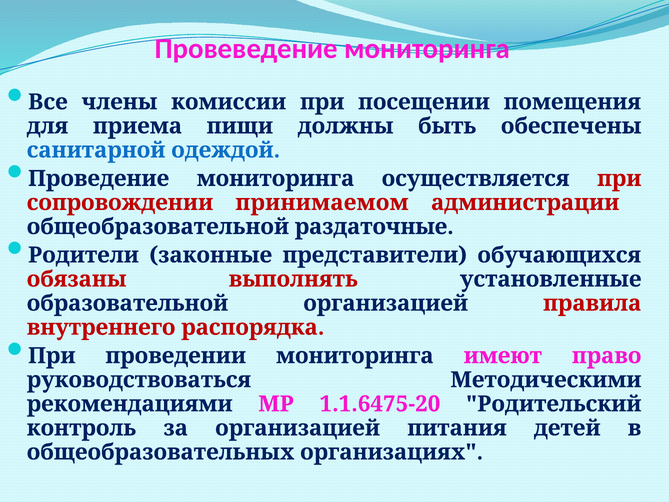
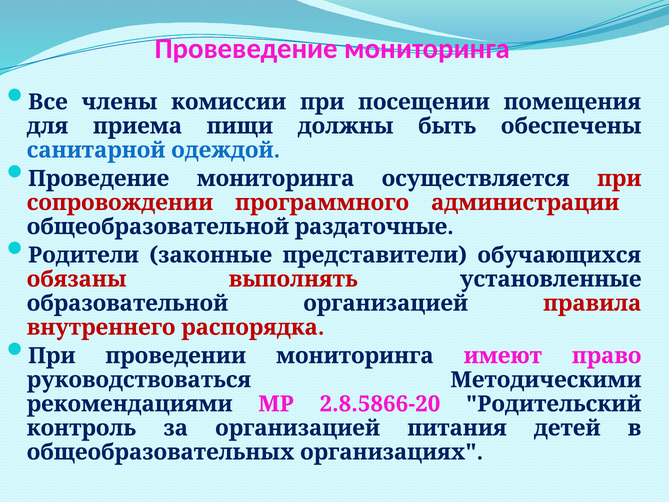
принимаемом: принимаемом -> программного (322, 203)
1.1.6475-20: 1.1.6475-20 -> 2.8.5866-20 (380, 404)
